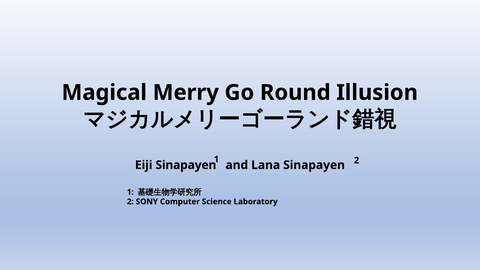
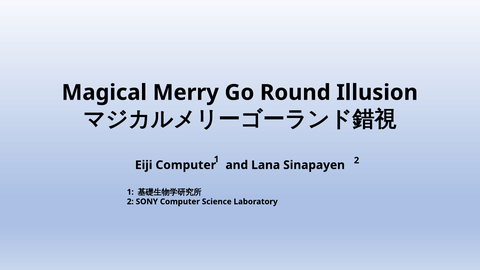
Eiji Sinapayen: Sinapayen -> Computer (186, 165)
